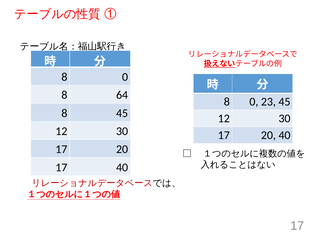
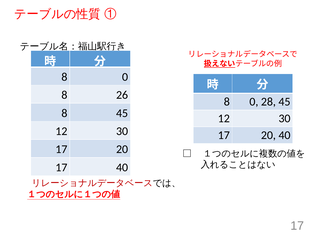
64: 64 -> 26 (122, 95)
23: 23 -> 28 (268, 102)
